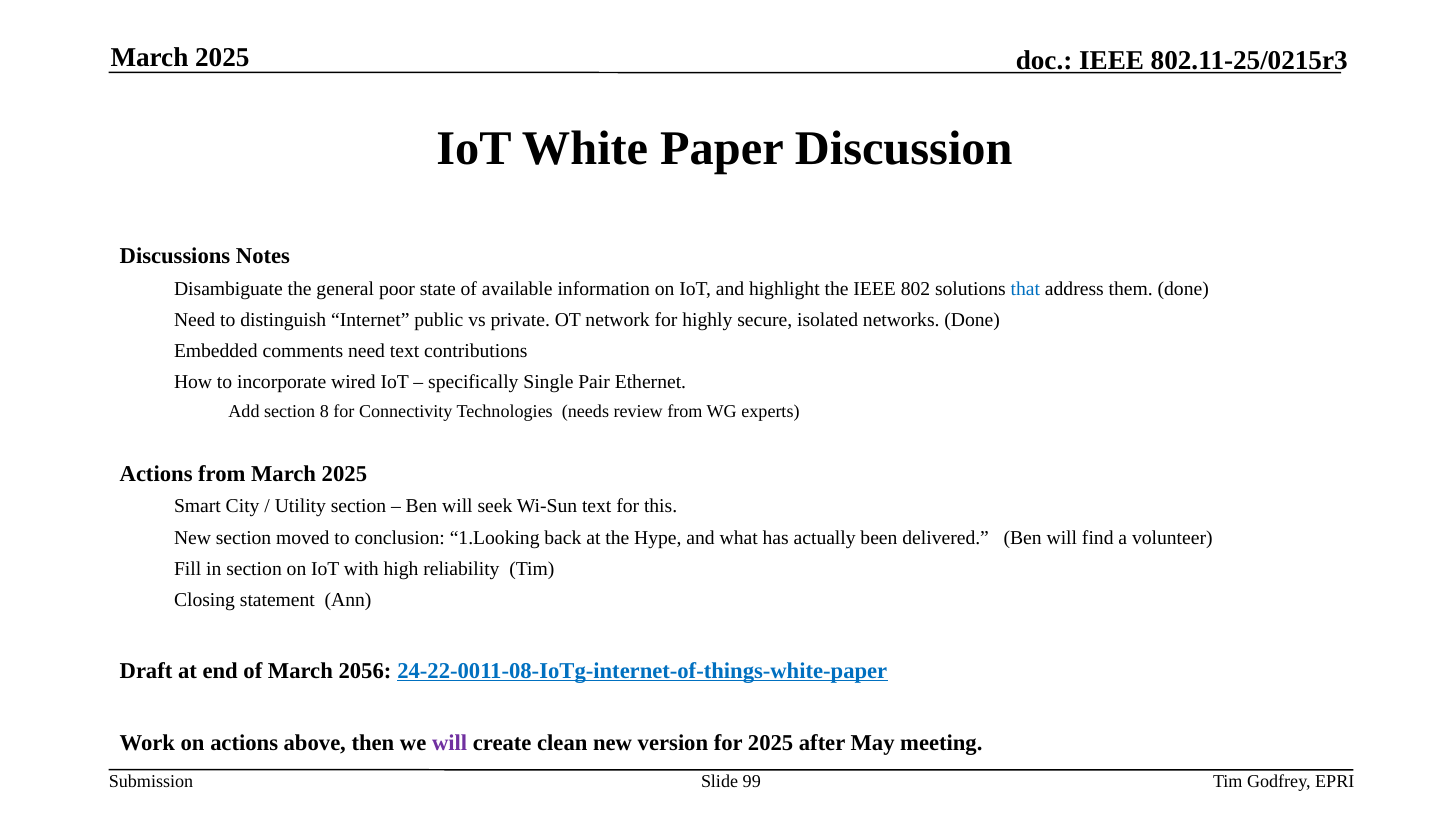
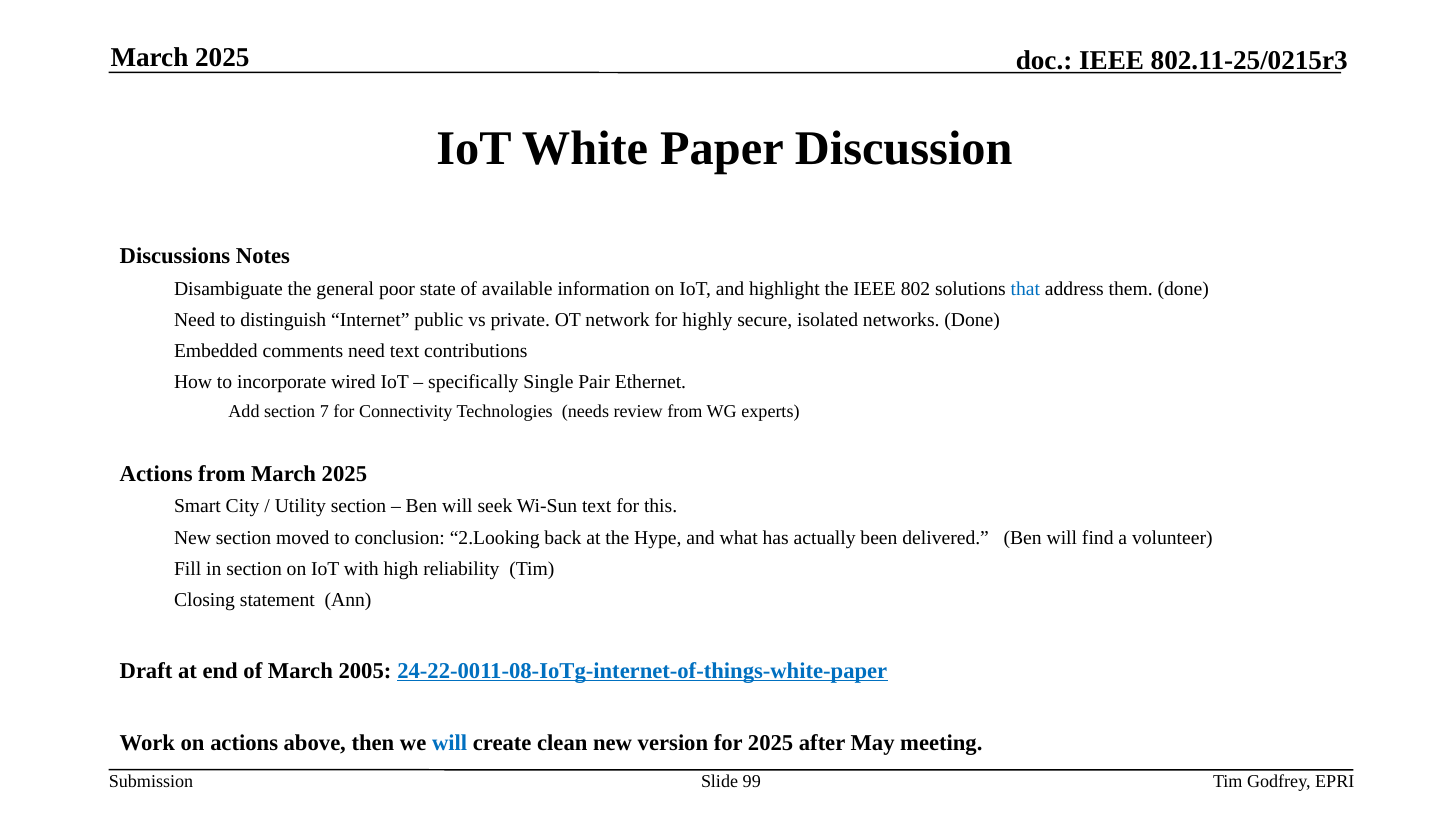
8: 8 -> 7 (324, 412)
1.Looking: 1.Looking -> 2.Looking (495, 538)
2056: 2056 -> 2005 (365, 671)
will colour: purple -> blue (450, 744)
